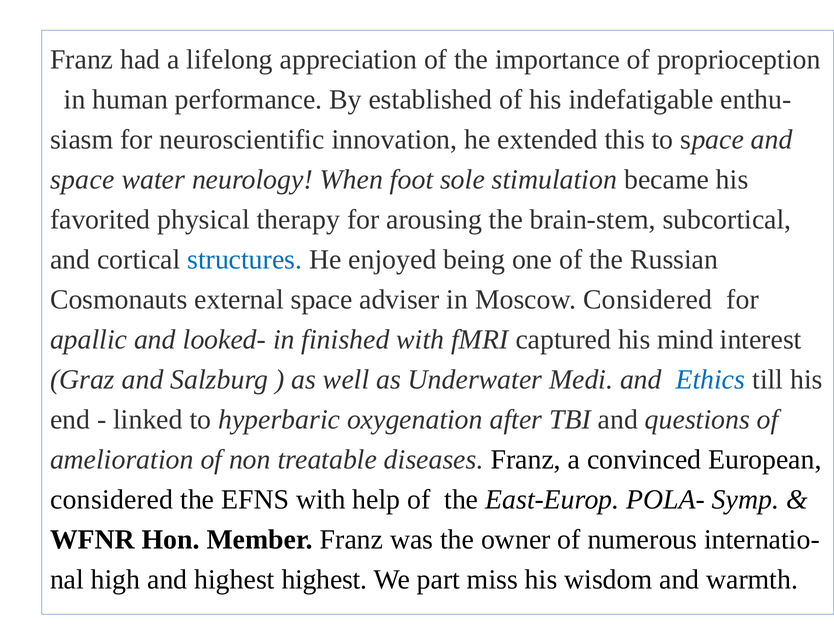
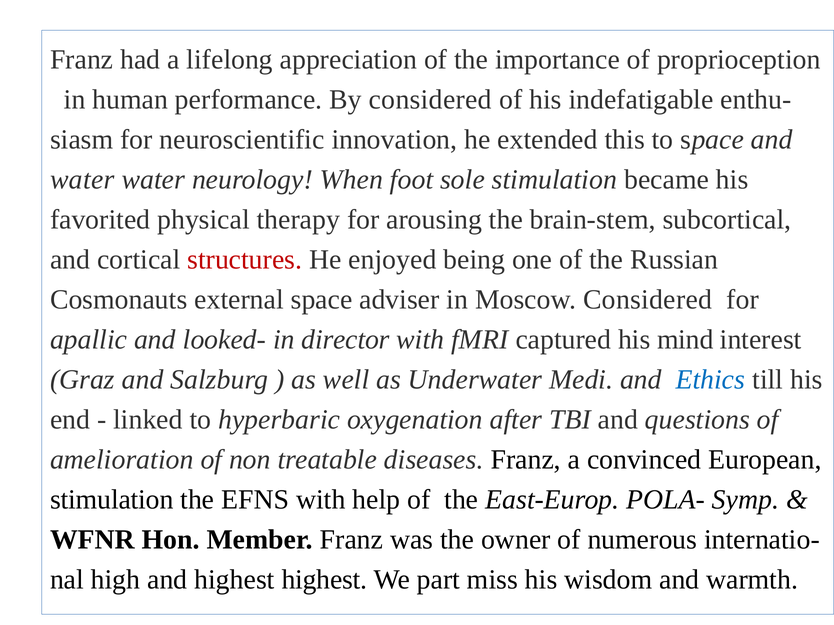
By established: established -> considered (430, 100)
space: space -> water (82, 180)
structures colour: blue -> red (245, 260)
finished: finished -> director (346, 340)
considered: considered -> stimulation (112, 500)
